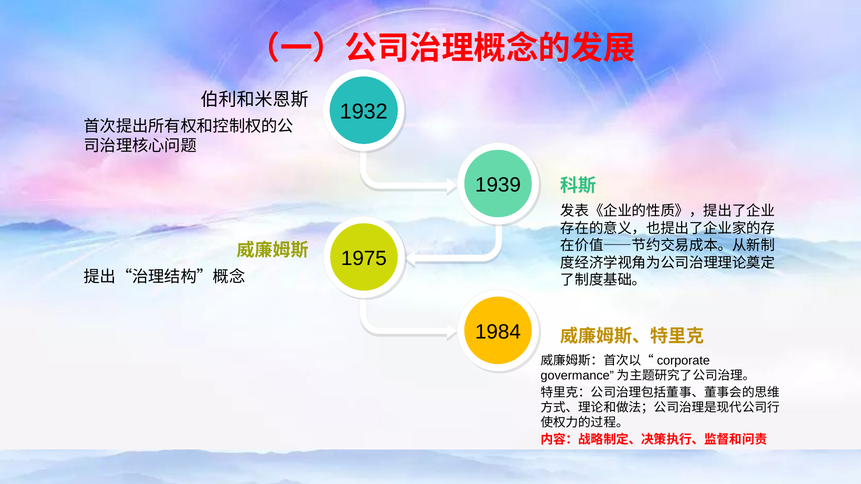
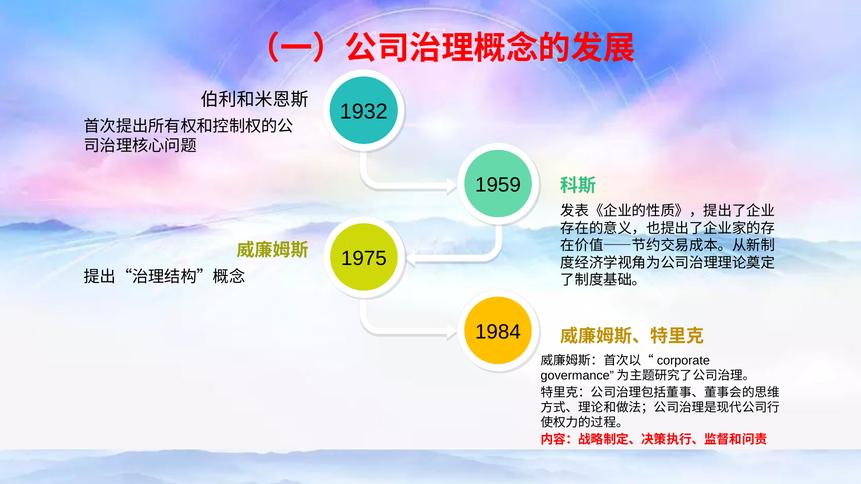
1939: 1939 -> 1959 (498, 185)
